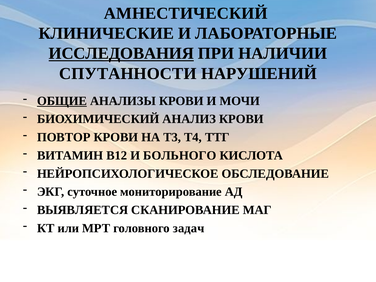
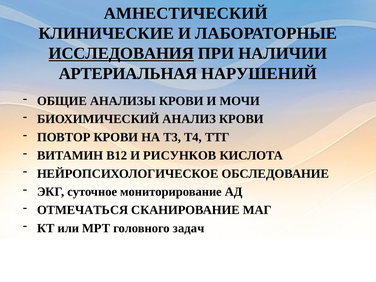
СПУТАННОСТИ: СПУТАННОСТИ -> АРТЕРИАЛЬНАЯ (128, 74)
ОБЩИЕ underline: present -> none (62, 101)
БОЛЬНОГО: БОЛЬНОГО -> РИСУНКОВ (180, 155)
ВЫЯВЛЯЕТСЯ: ВЫЯВЛЯЕТСЯ -> ОТМЕЧАТЬСЯ (83, 210)
